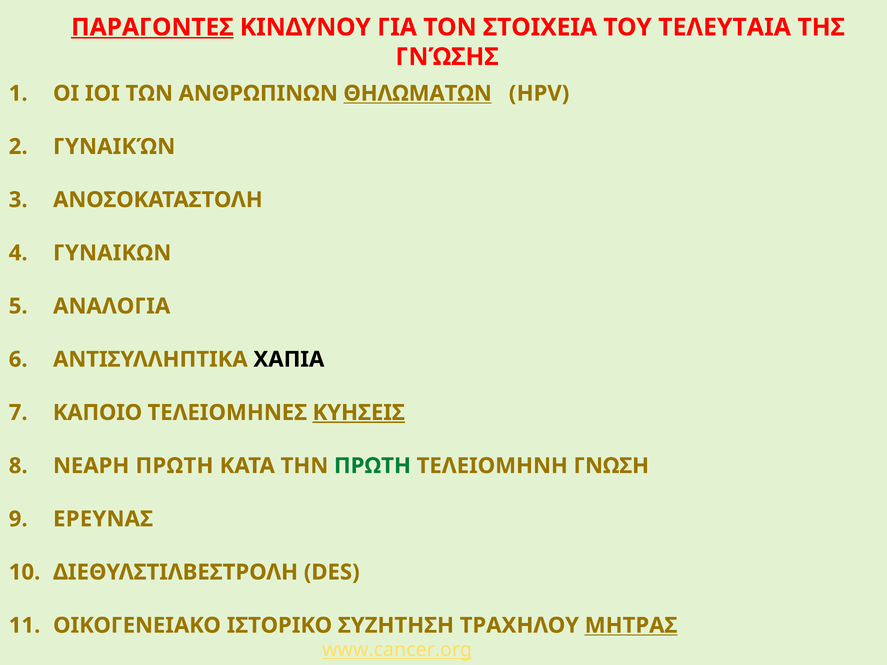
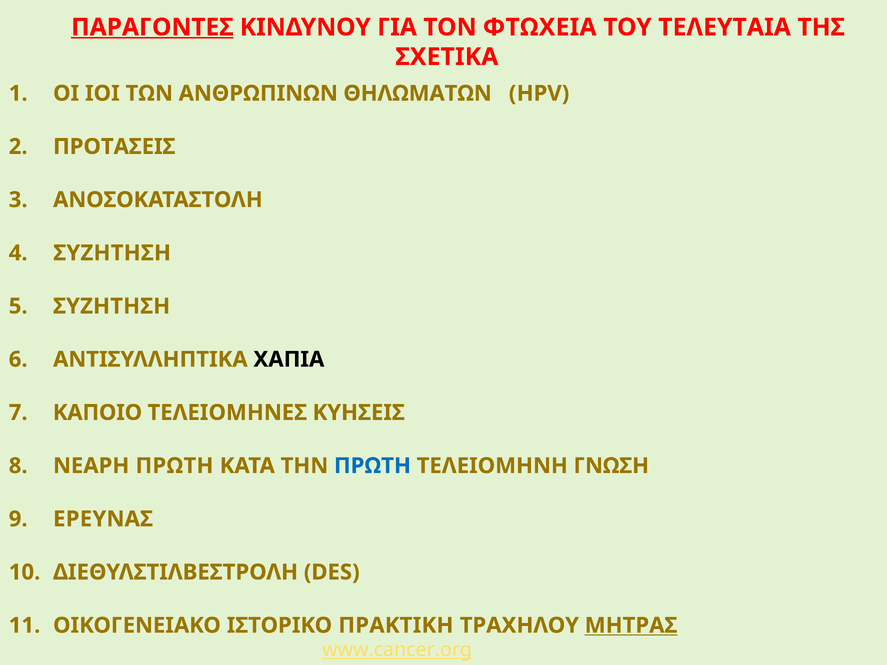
ΣΤΟΙΧΕΙΑ: ΣΤΟΙΧΕΙΑ -> ΦΤΩΧΕΙΑ (540, 27)
ΓΝΏΣΗΣ: ΓΝΏΣΗΣ -> ΣΧΕΤΙΚΑ (447, 57)
ΘΗΛΩΜΑΤΩΝ underline: present -> none (417, 93)
ΓΥΝΑΙΚΏΝ: ΓΥΝΑΙΚΏΝ -> ΠΡΟΤΑΣΕΙΣ (114, 147)
ΓΥΝΑΙΚΩΝ: ΓΥΝΑΙΚΩΝ -> ΣΥΖΗΤΗΣΗ (112, 253)
ΑΝΑΛΟΓΙΑ: ΑΝΑΛΟΓΙΑ -> ΣΥΖΗΤΗΣΗ (112, 306)
ΚΥΗΣΕΙΣ underline: present -> none (359, 413)
ΠΡΩΤΗ colour: green -> blue (372, 466)
ΣΥΖΗΤΗΣΗ: ΣΥΖΗΤΗΣΗ -> ΠΡΑΚΤΙΚΗ (396, 626)
